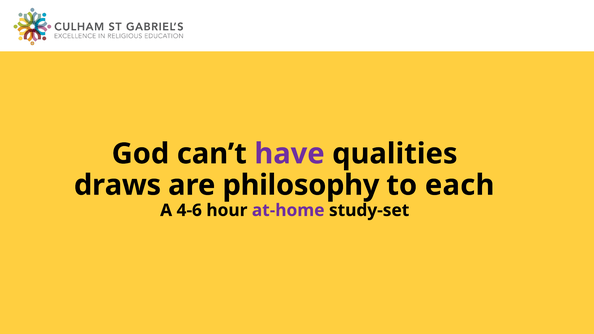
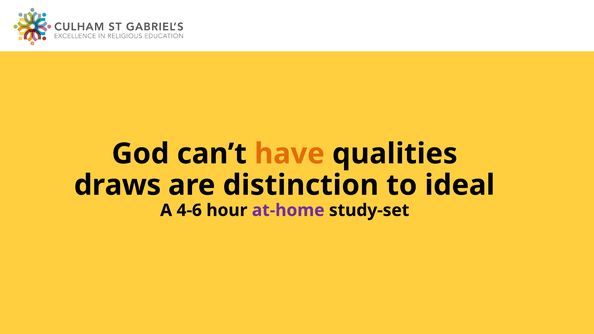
have colour: purple -> orange (290, 154)
philosophy: philosophy -> distinction (301, 185)
each: each -> ideal (460, 185)
